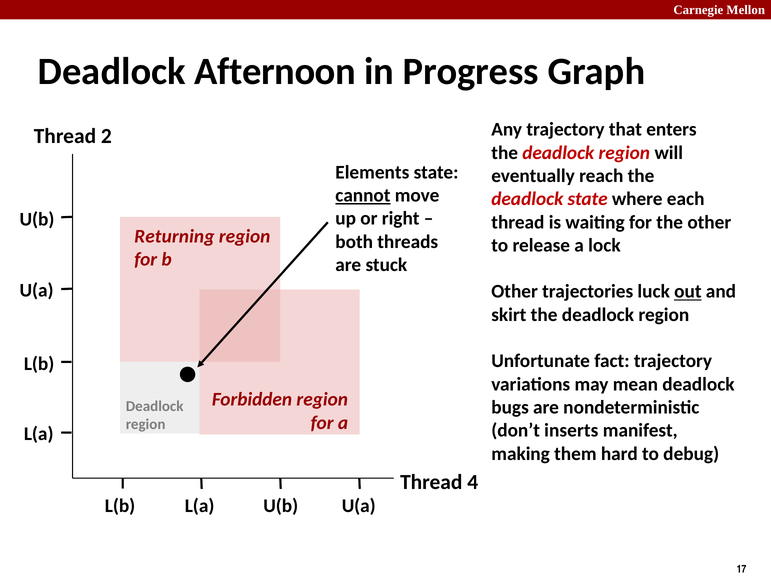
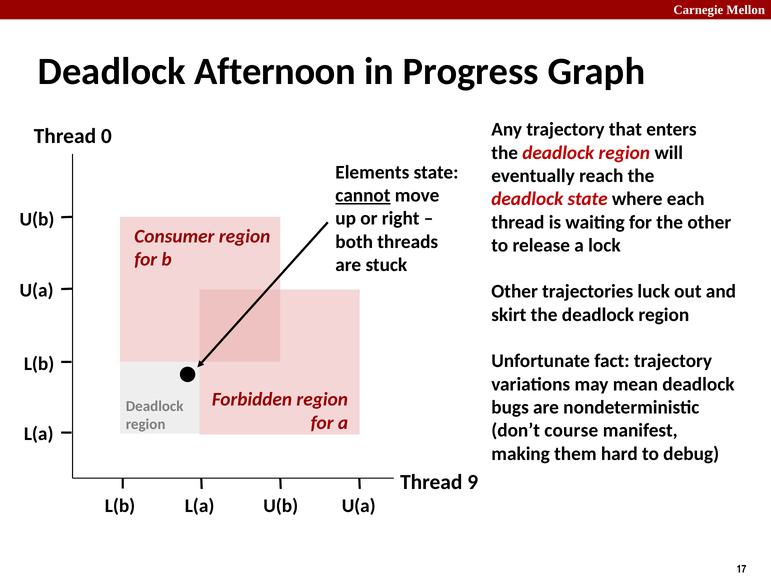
2: 2 -> 0 (106, 136)
Returning: Returning -> Consumer (174, 236)
out underline: present -> none (688, 291)
inserts: inserts -> course (571, 430)
4: 4 -> 9 (473, 482)
